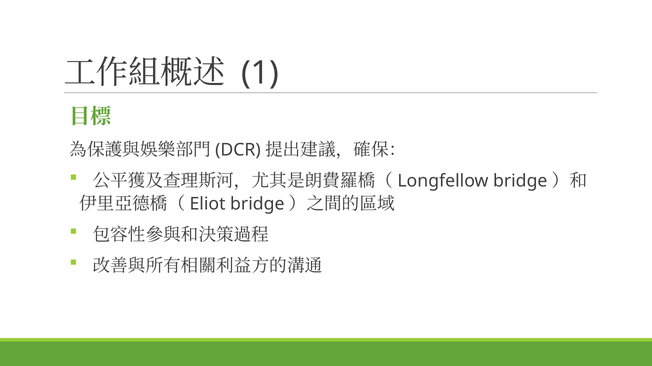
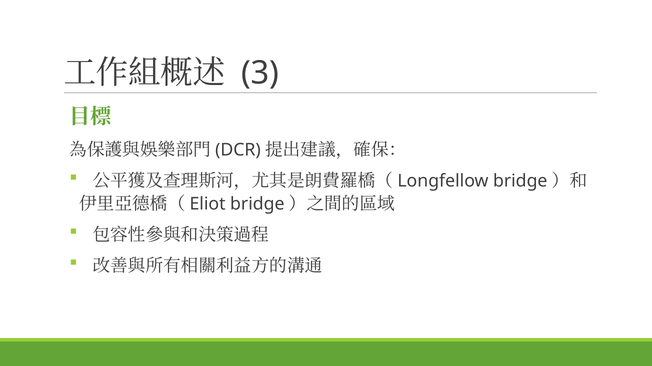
1: 1 -> 3 (260, 73)
